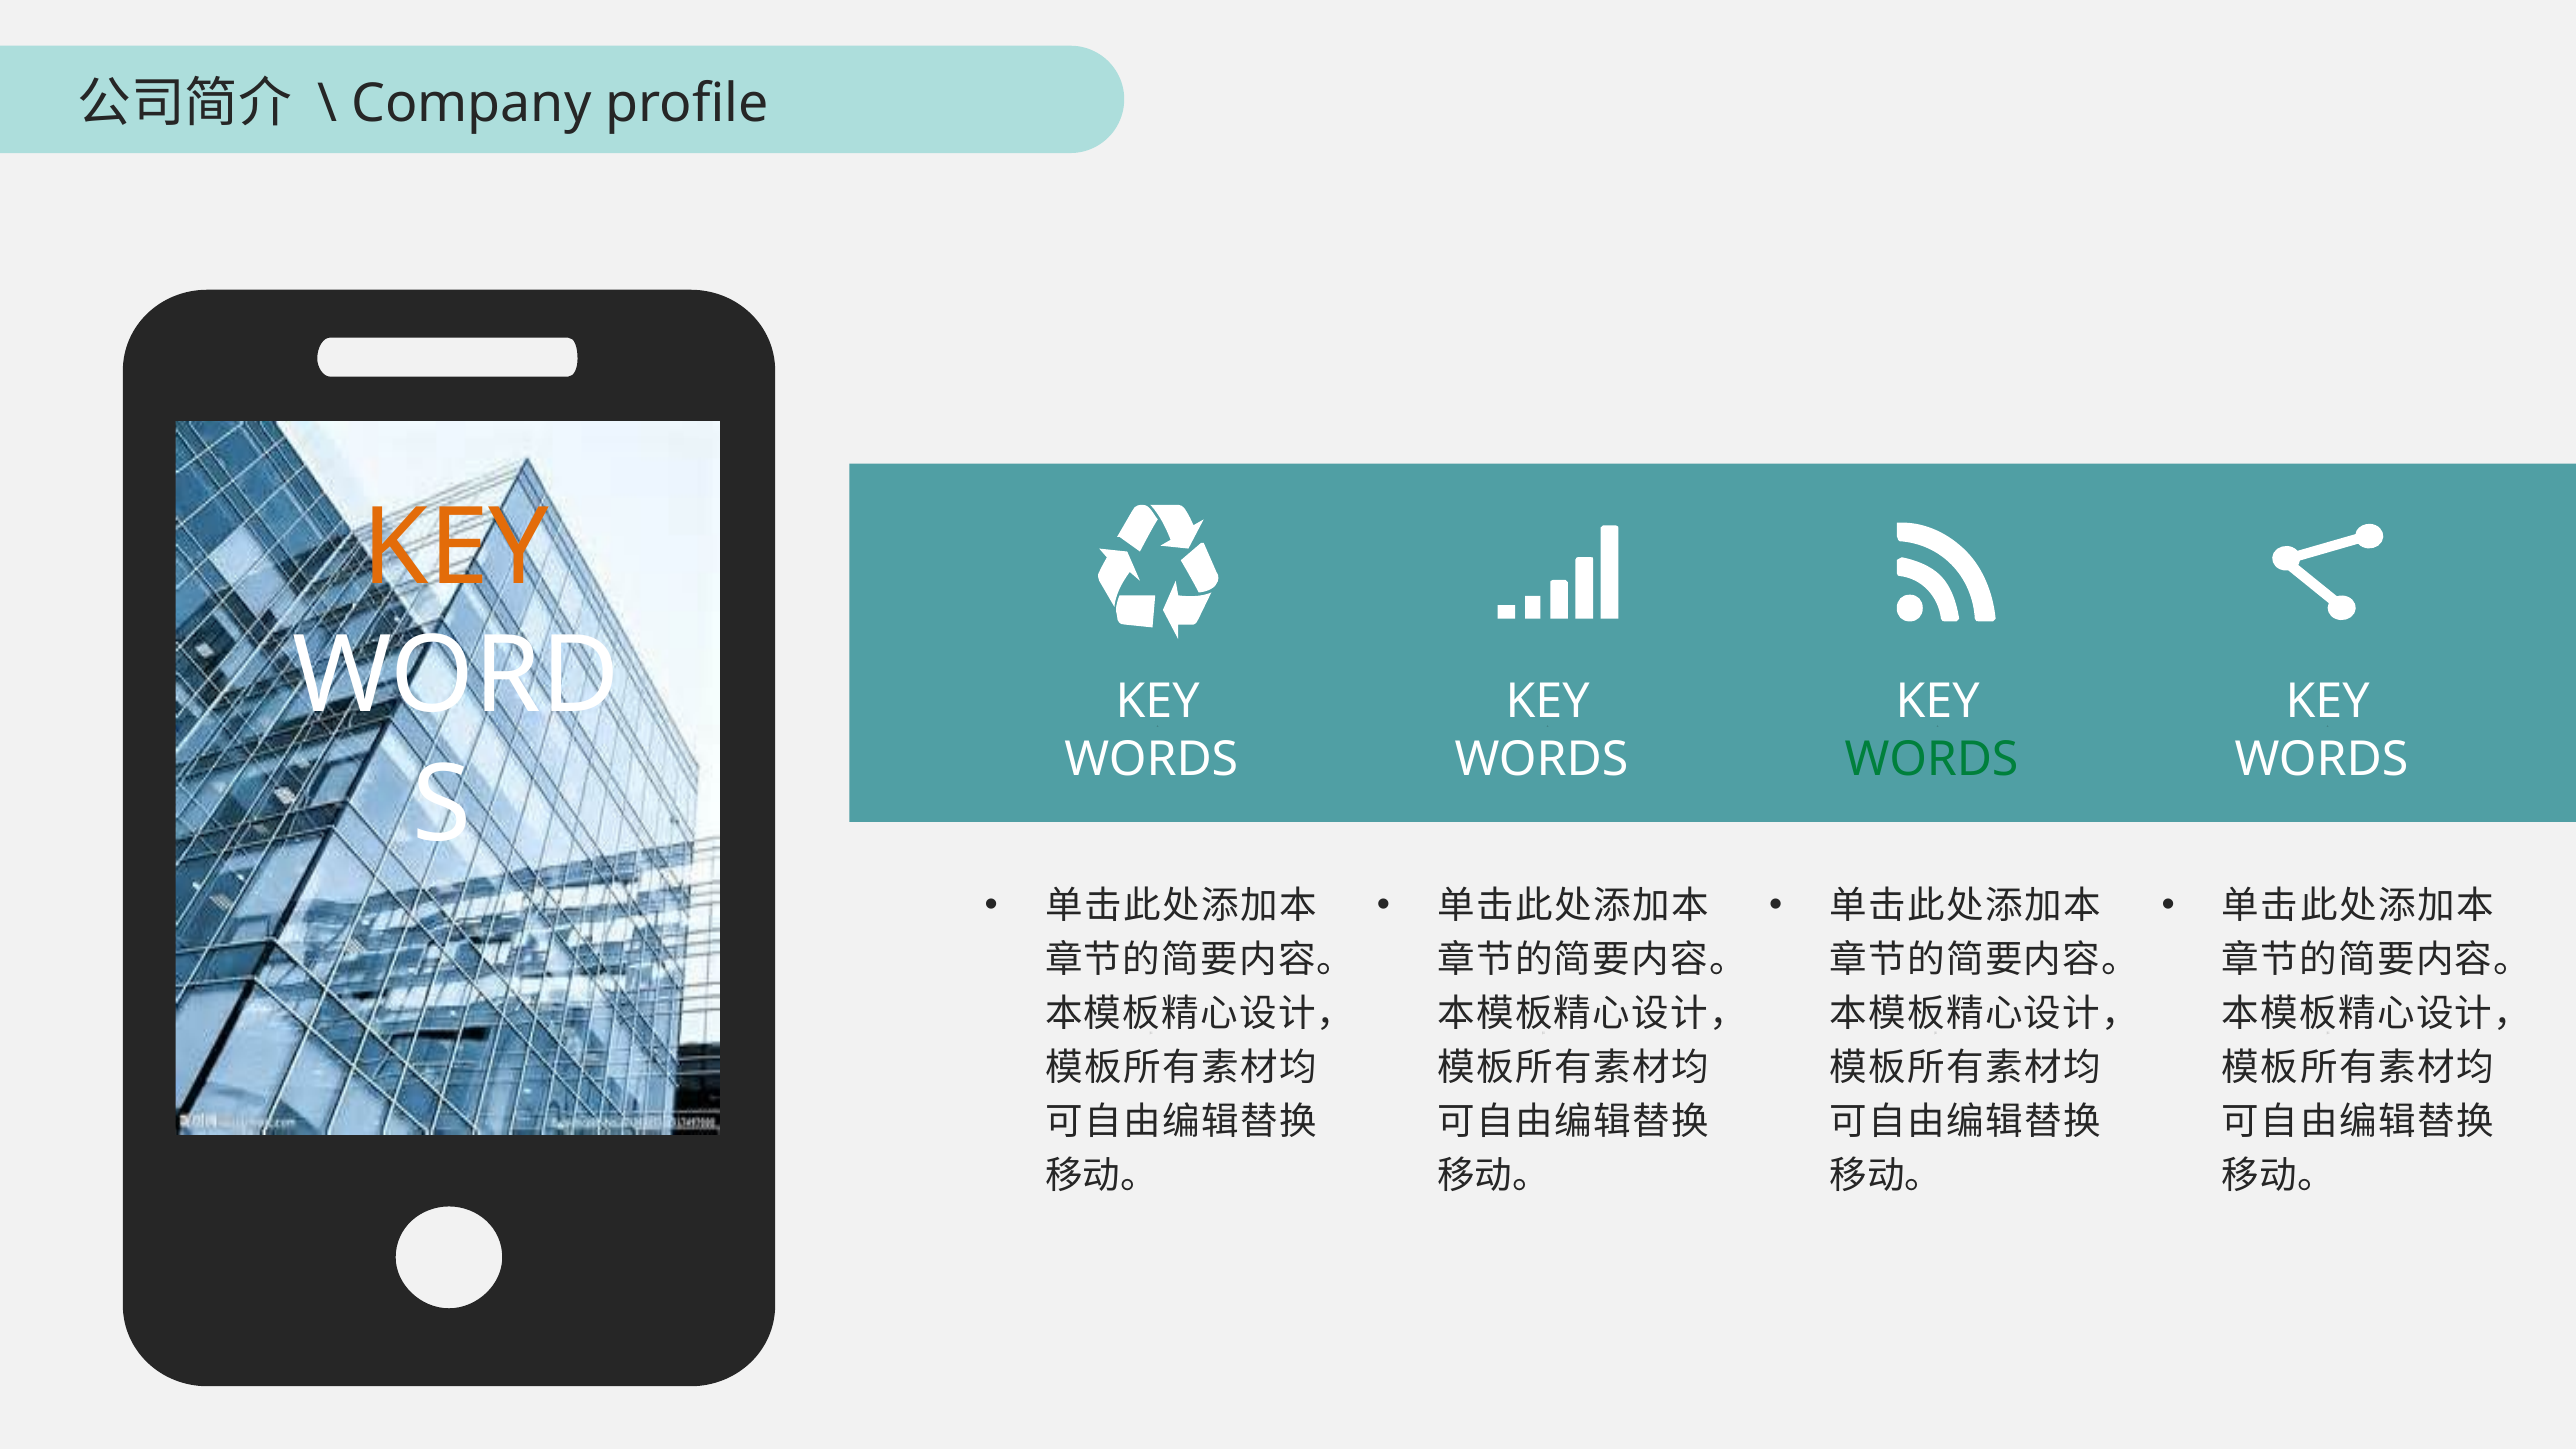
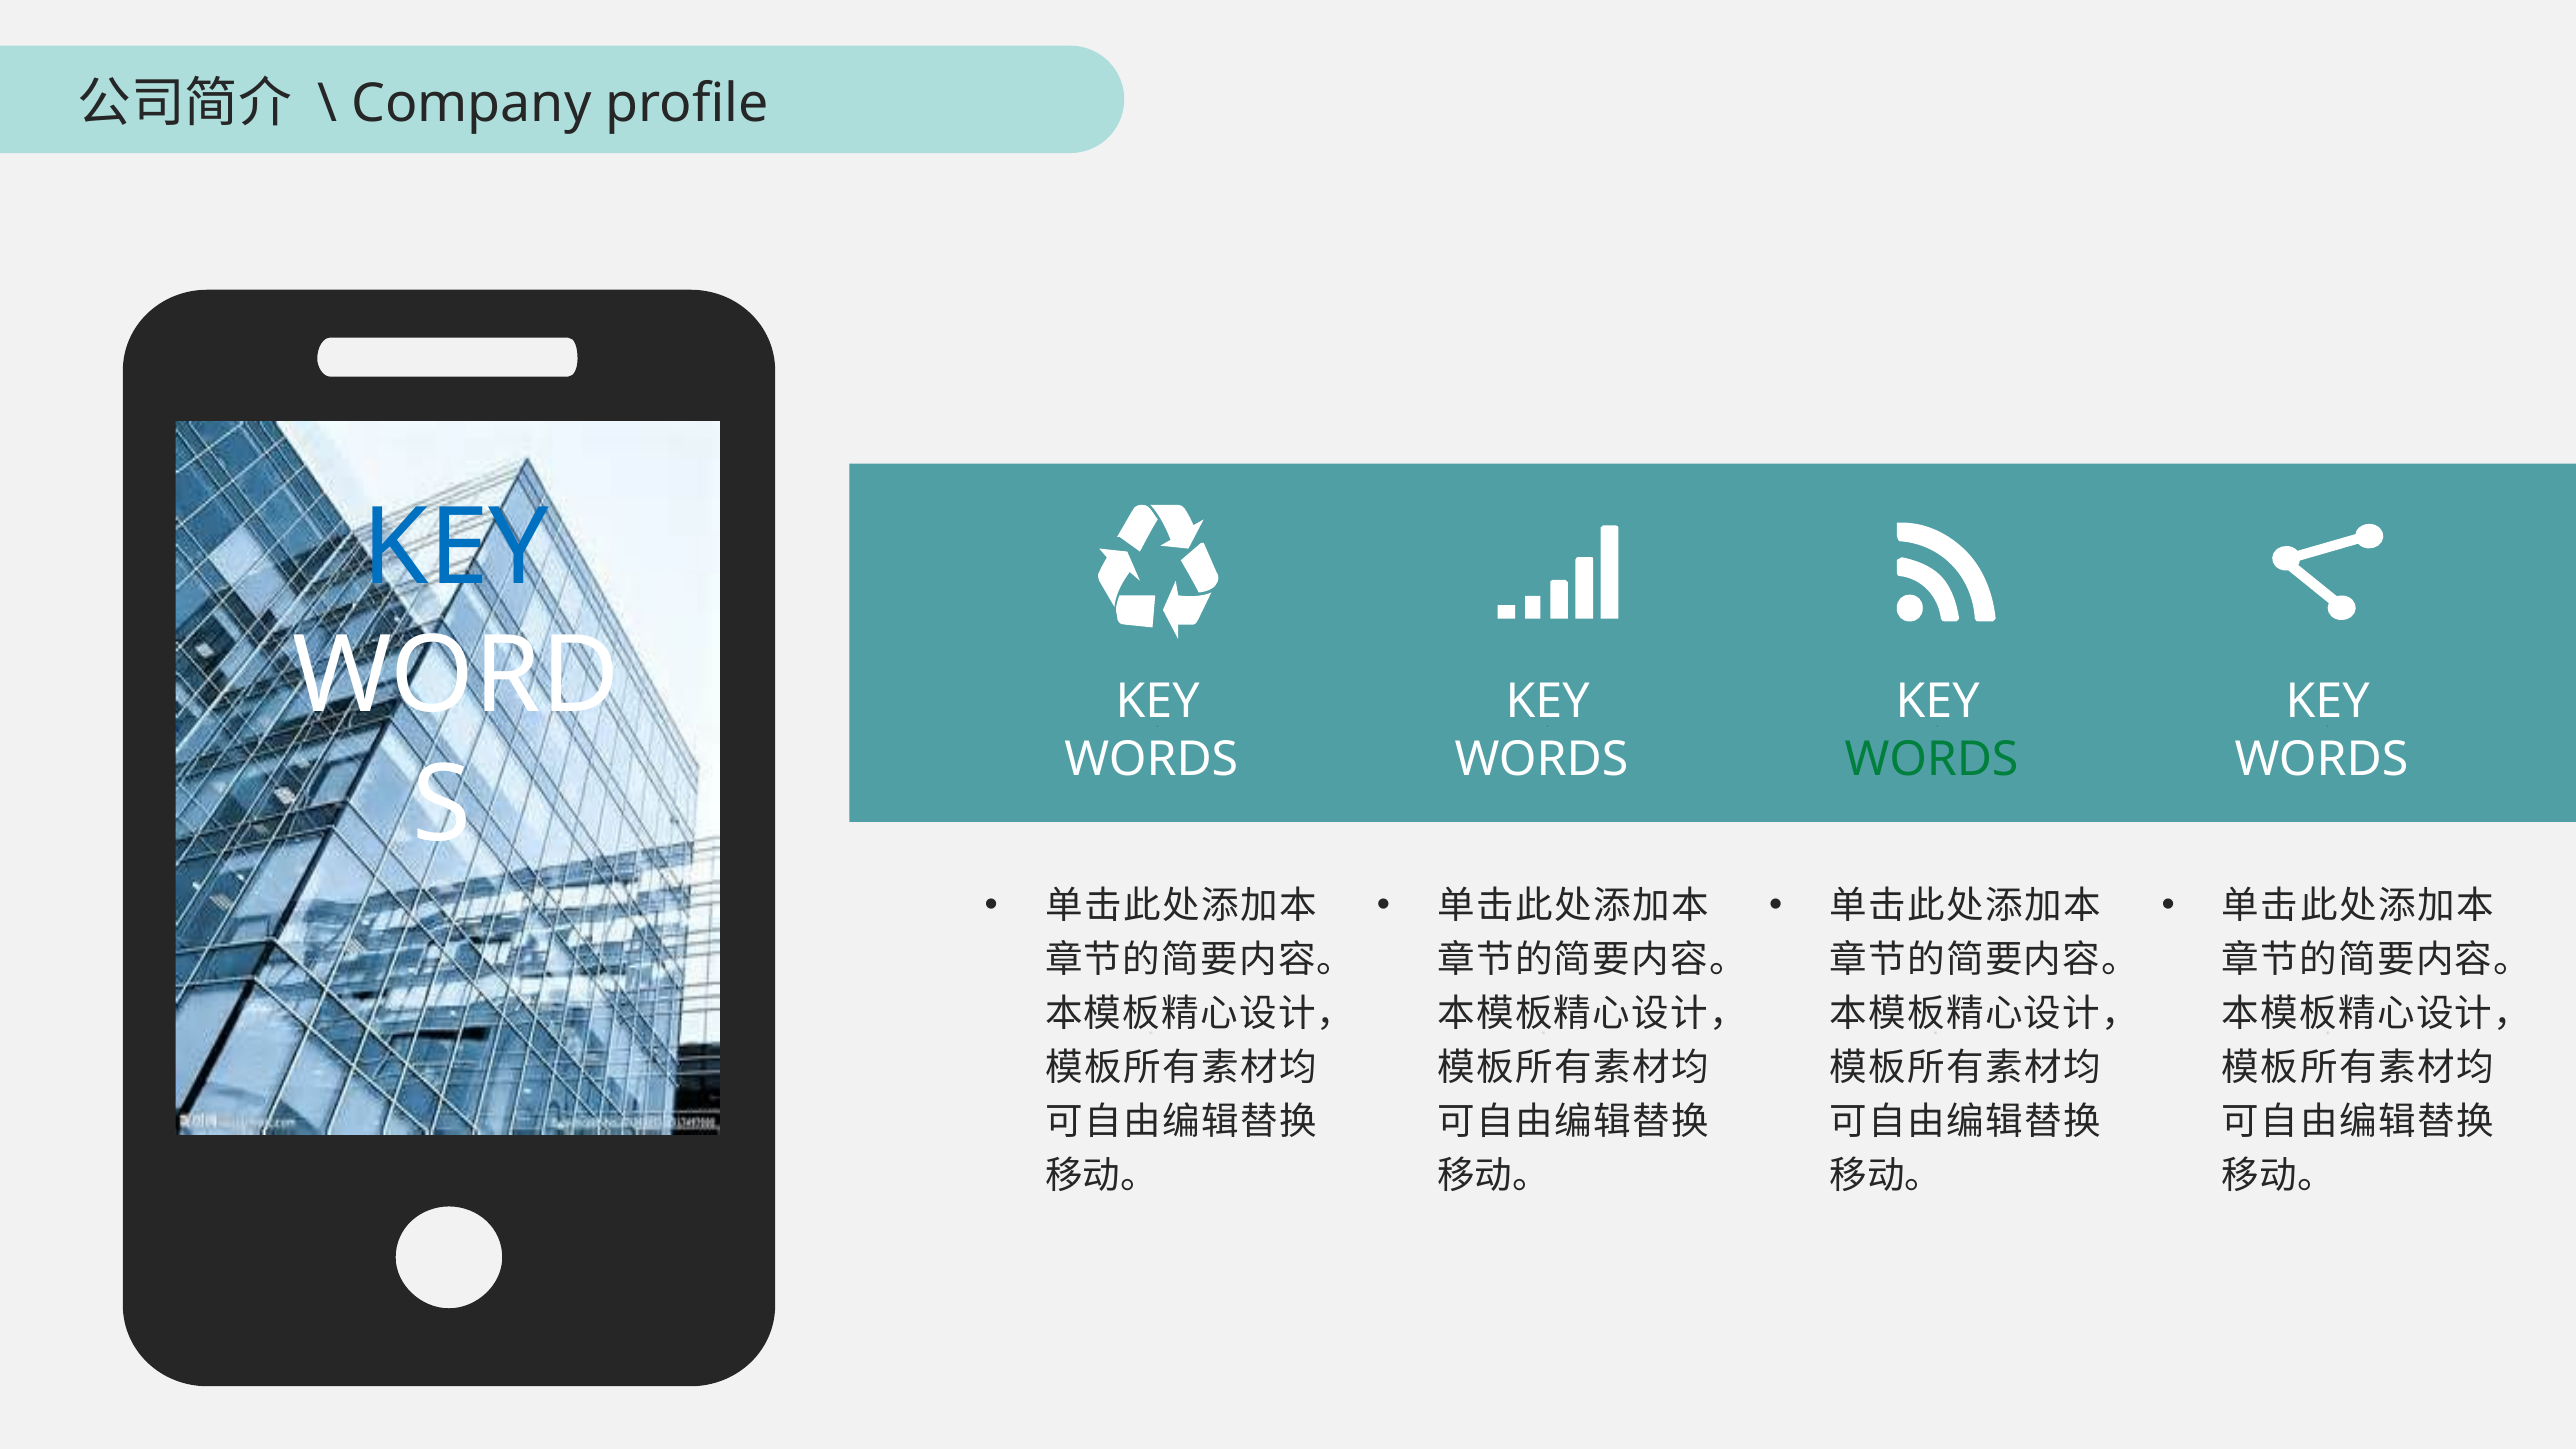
KEY colour: orange -> blue (456, 548)
